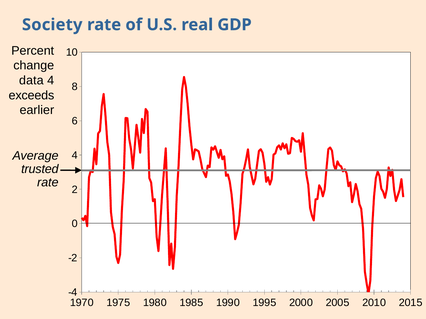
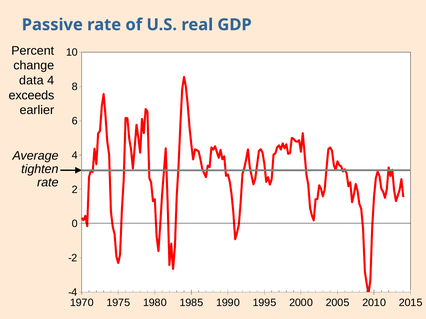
Society: Society -> Passive (52, 25)
trusted: trusted -> tighten (40, 169)
